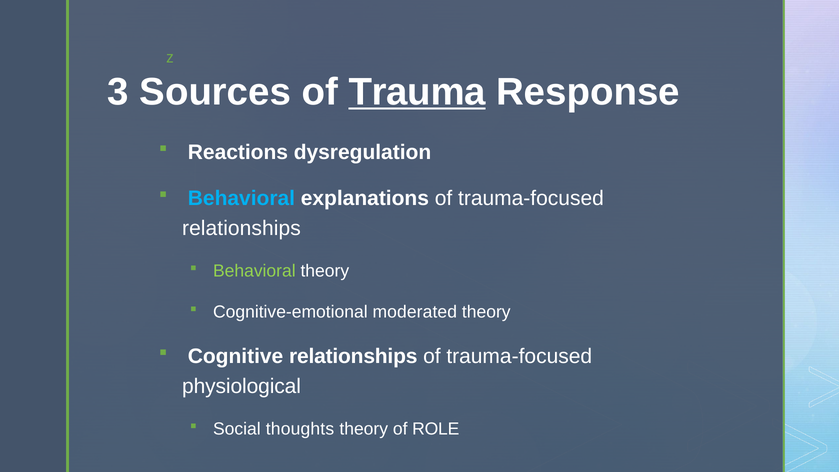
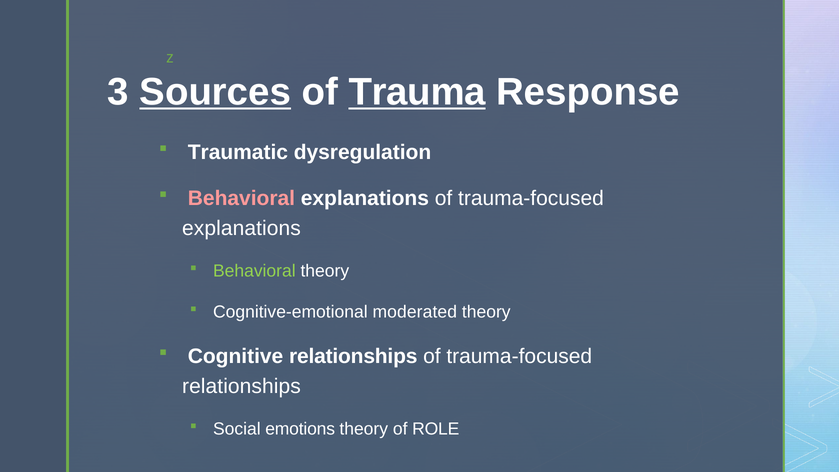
Sources underline: none -> present (215, 92)
Reactions: Reactions -> Traumatic (238, 152)
Behavioral colour: light blue -> pink (241, 198)
relationships: relationships -> explanations (241, 228)
physiological: physiological -> relationships (241, 386)
thoughts: thoughts -> emotions (300, 429)
